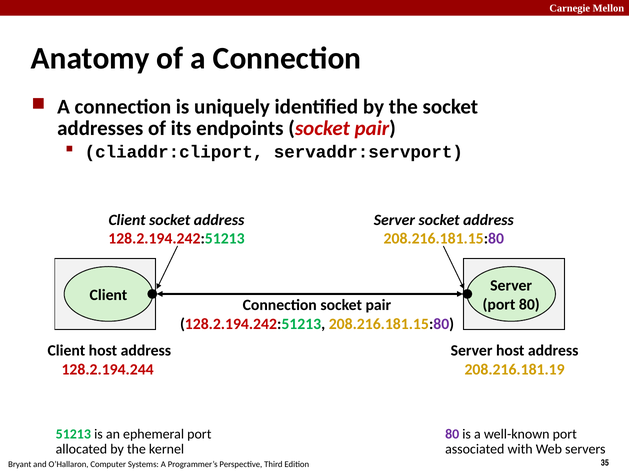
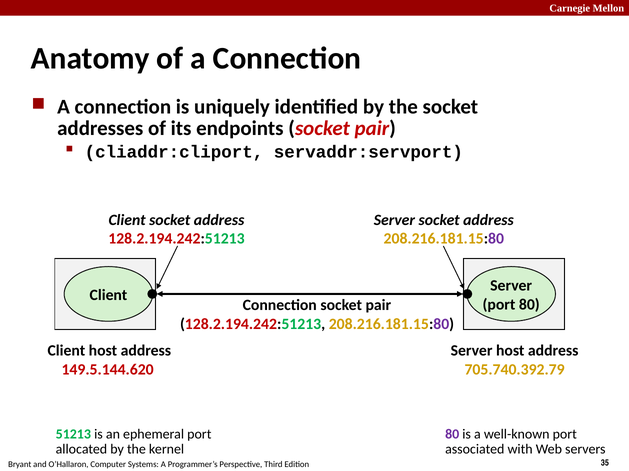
128.2.194.244: 128.2.194.244 -> 149.5.144.620 (108, 370)
208.216.181.19: 208.216.181.19 -> 705.740.392.79 (515, 370)
